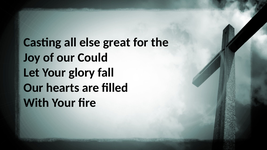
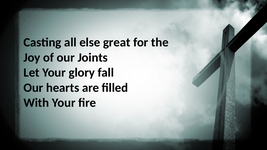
Could: Could -> Joints (93, 58)
